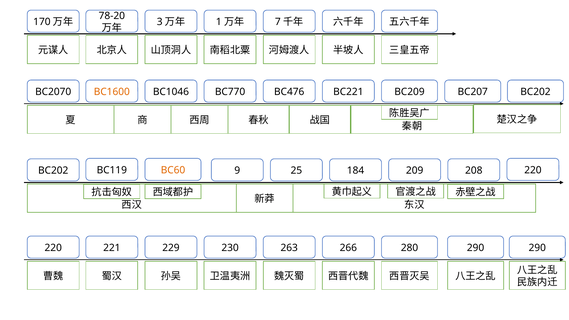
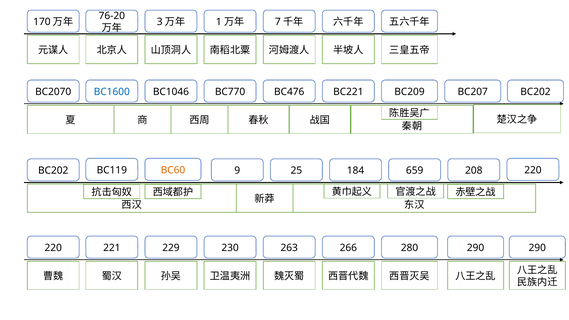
78-20: 78-20 -> 76-20 (112, 16)
BC1600 colour: orange -> blue (112, 92)
209: 209 -> 659 (415, 171)
